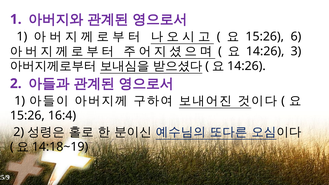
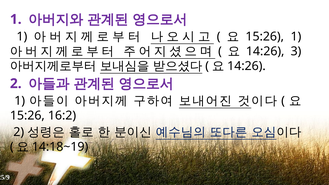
6: 6 -> 1 (296, 37)
16:4: 16:4 -> 16:2 (62, 116)
